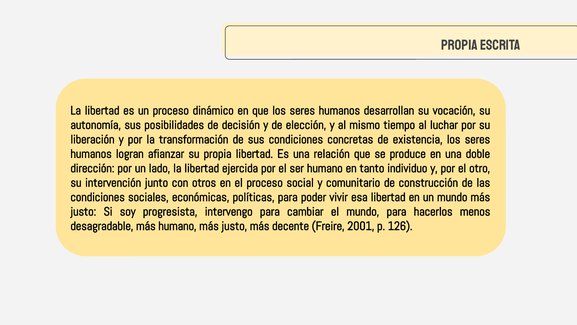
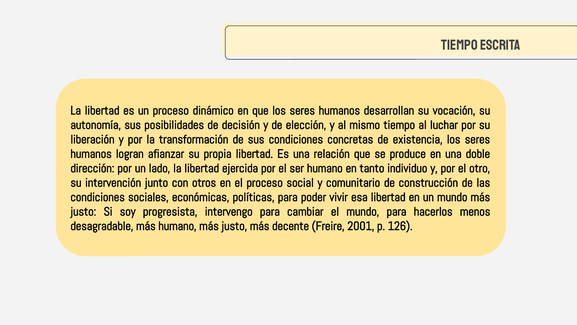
Propia: Propia -> Tiempo (459, 45)
